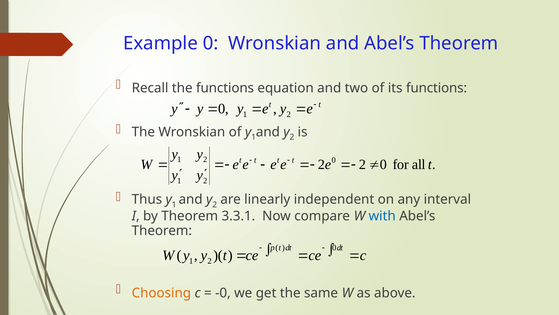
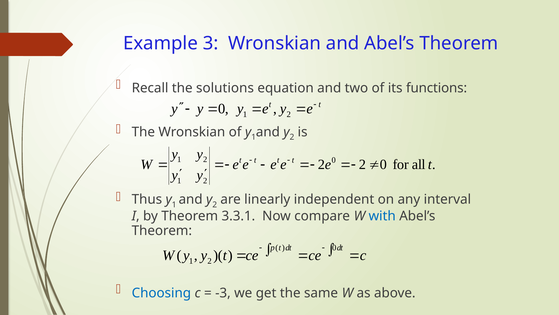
Example 0: 0 -> 3 (211, 43)
the functions: functions -> solutions (225, 88)
Choosing colour: orange -> blue (161, 292)
-0: -0 -> -3 (223, 292)
